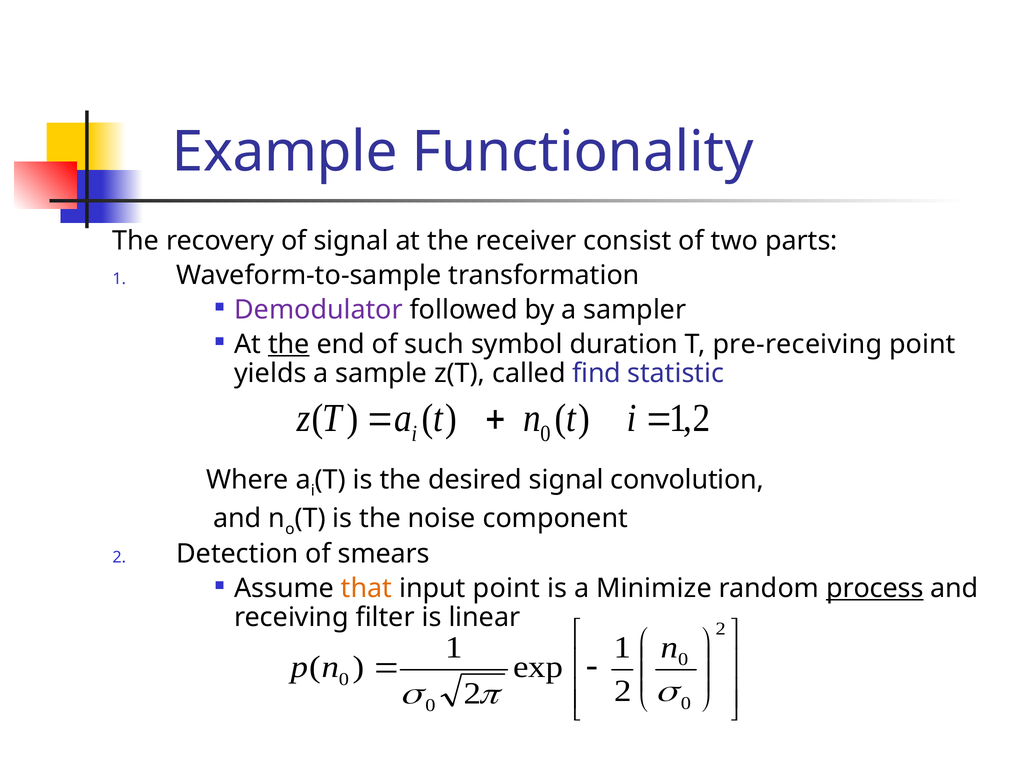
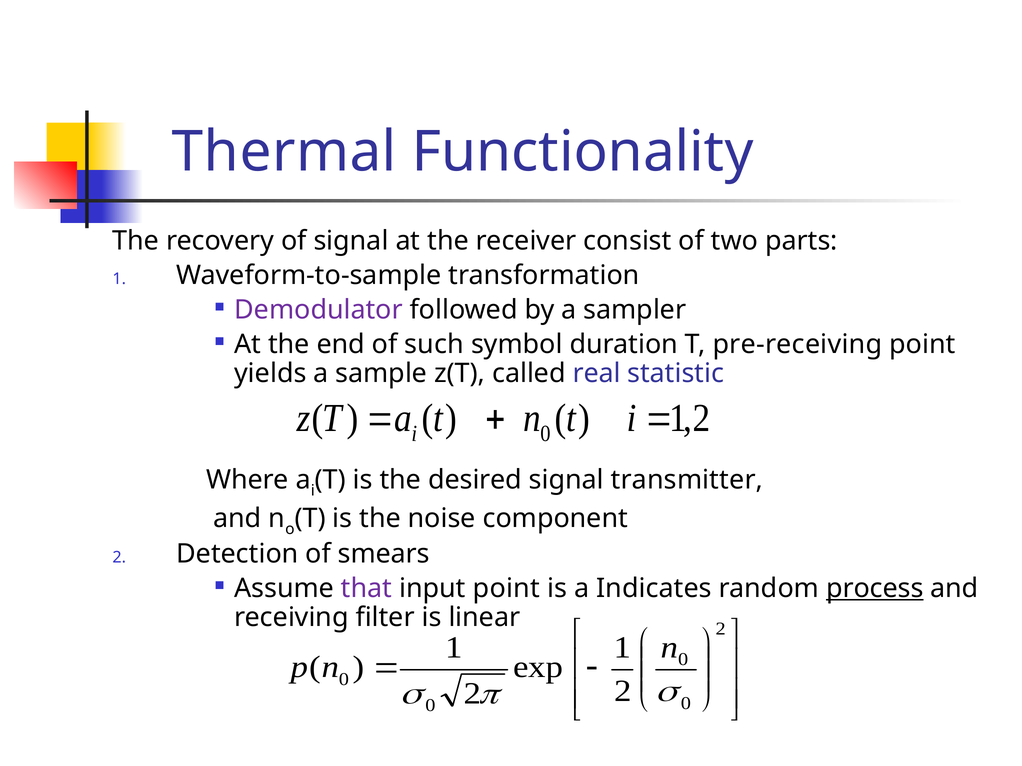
Example: Example -> Thermal (284, 152)
the underline: present -> none (289, 344)
find: find -> real (597, 374)
convolution: convolution -> transmitter (687, 480)
that colour: orange -> purple (367, 589)
Minimize: Minimize -> Indicates (654, 589)
